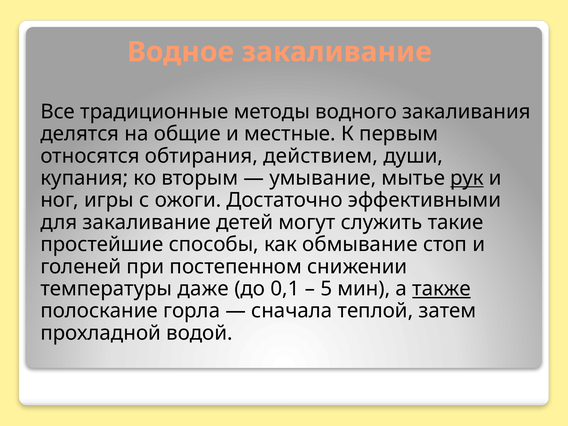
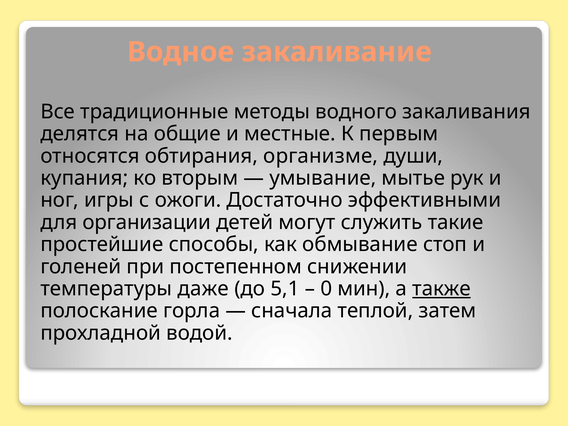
действием: действием -> организме (321, 156)
рук underline: present -> none (467, 178)
для закаливание: закаливание -> организации (147, 222)
0,1: 0,1 -> 5,1 (285, 289)
5: 5 -> 0 (326, 289)
